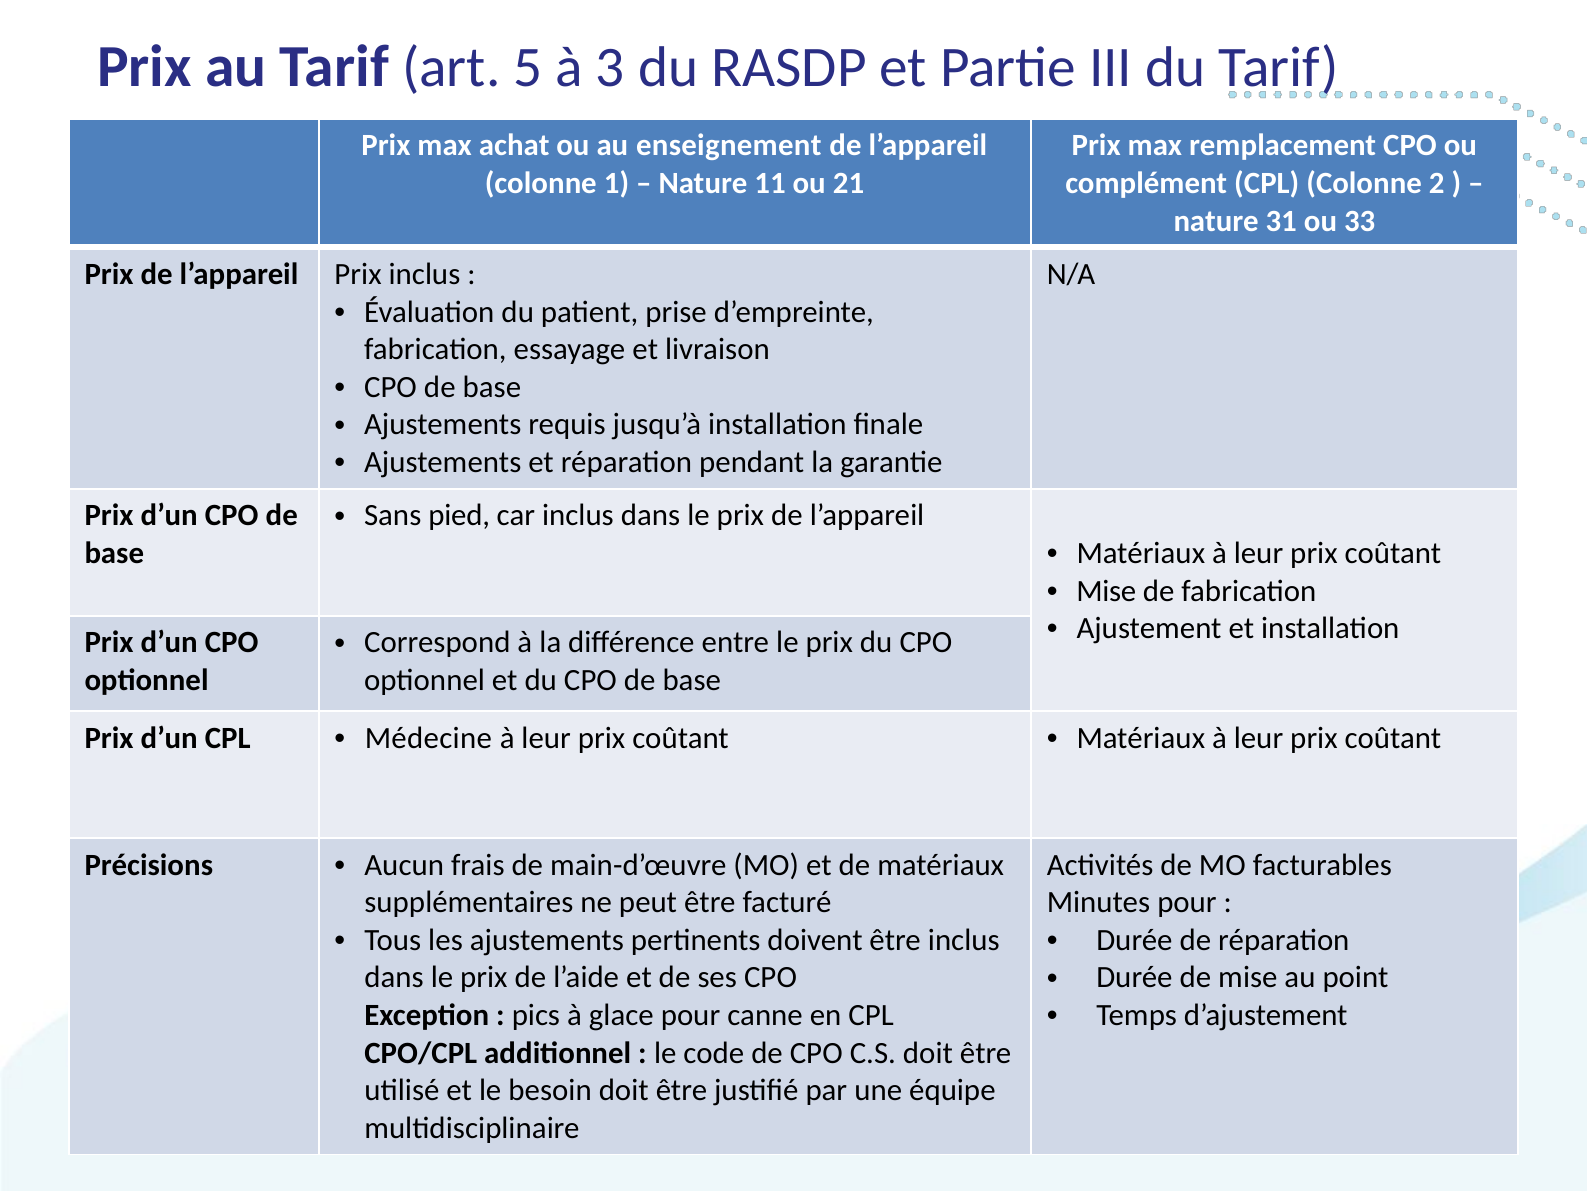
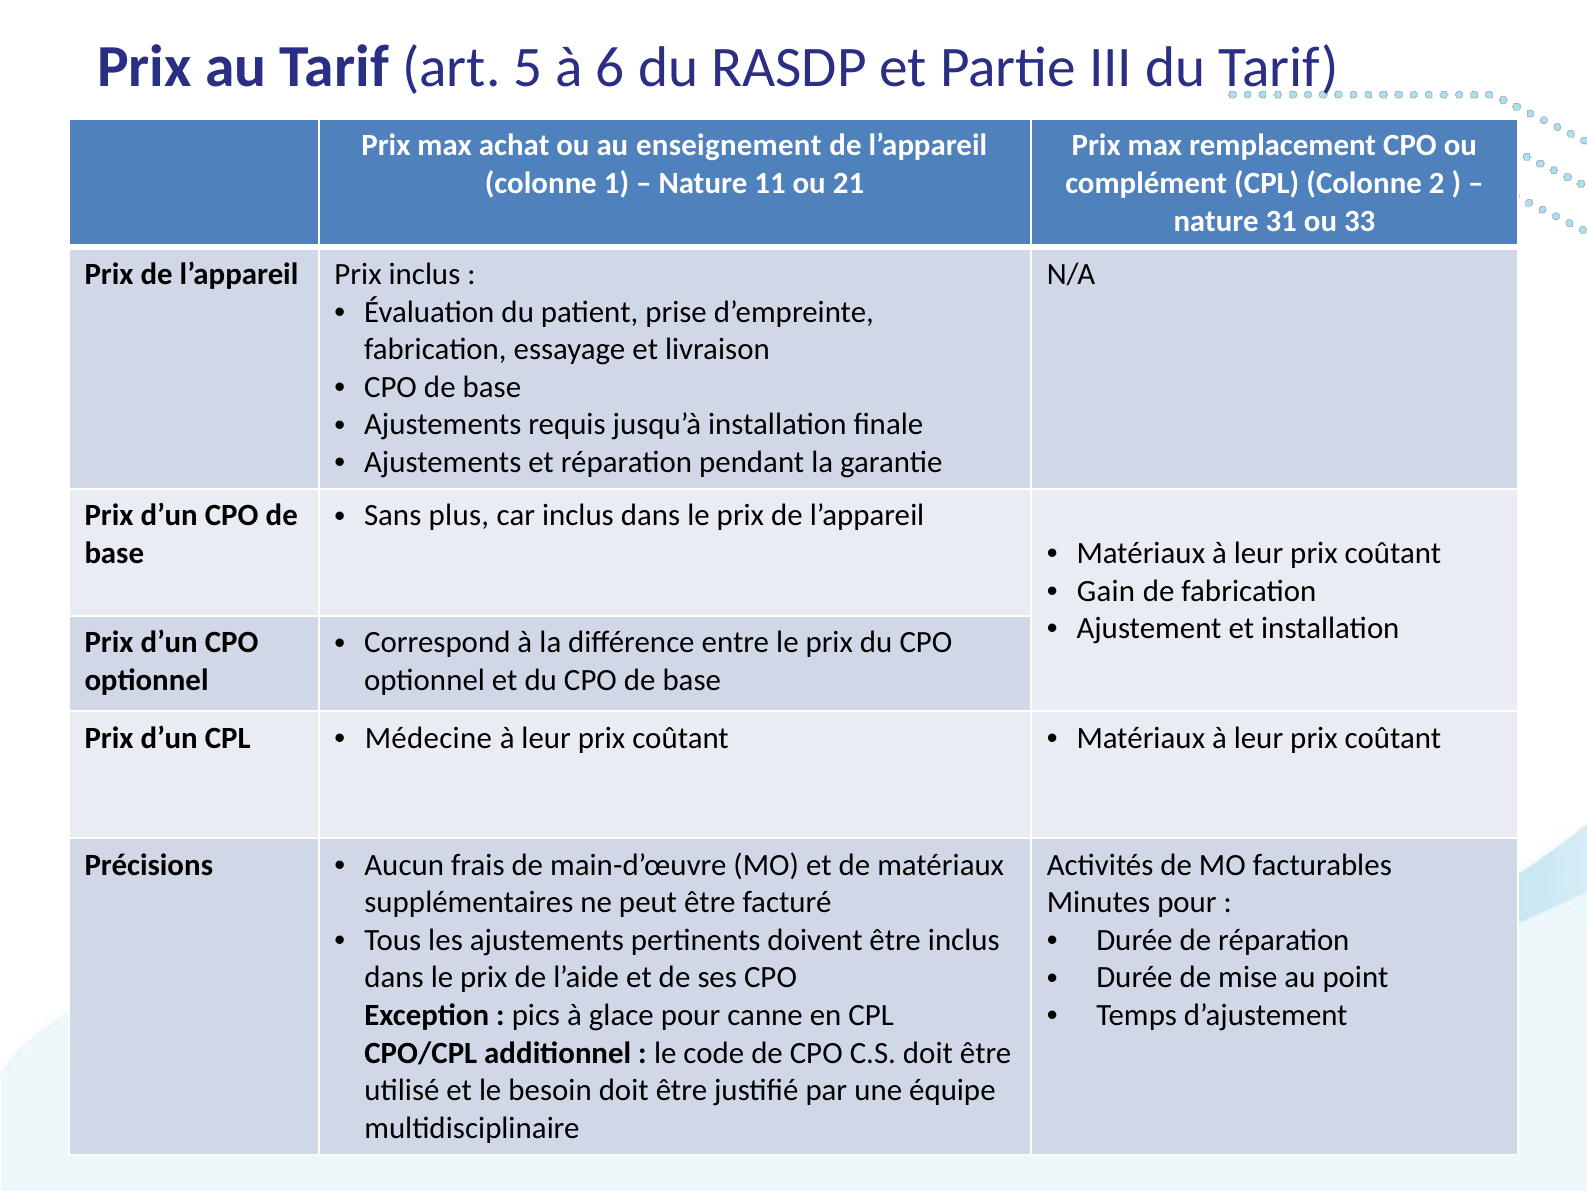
3: 3 -> 6 (610, 67)
pied: pied -> plus (459, 515)
Mise: Mise -> Gain (1106, 591)
